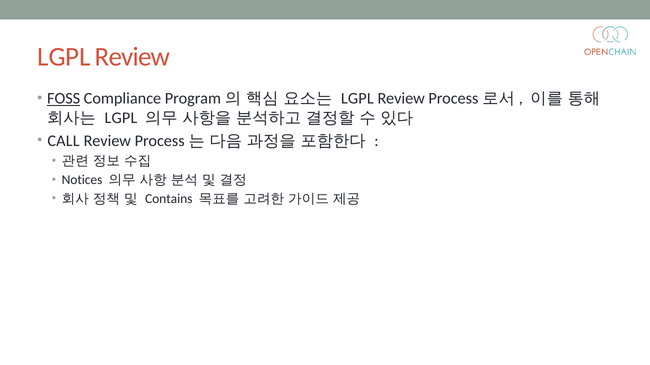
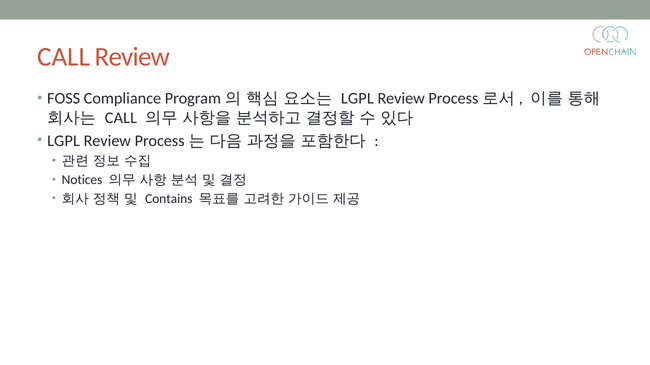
LGPL: LGPL -> CALL (64, 57)
FOSS underline: present -> none (64, 99)
LGPL: LGPL -> CALL (121, 118)
CALL: CALL -> LGPL (64, 141)
